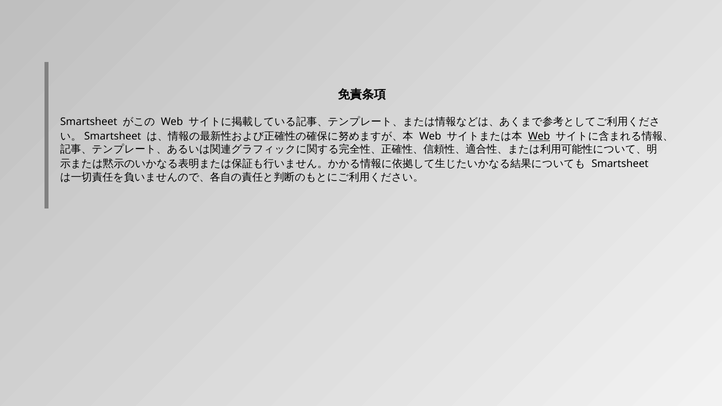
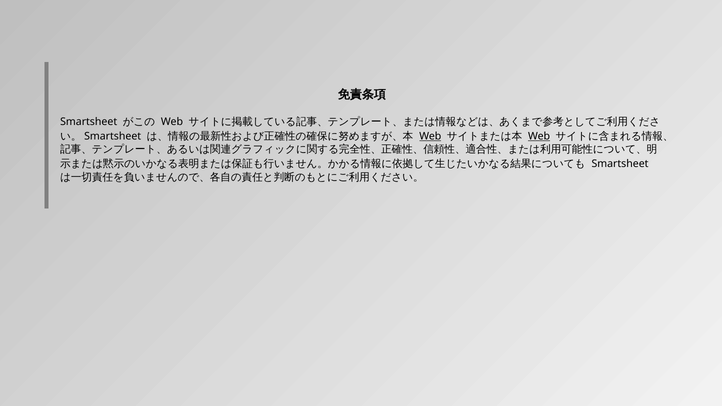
Web underline: none -> present (430, 136)
